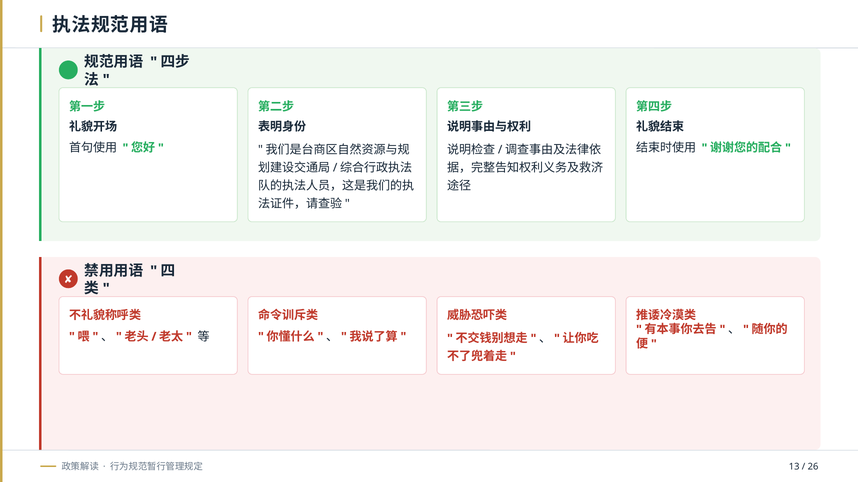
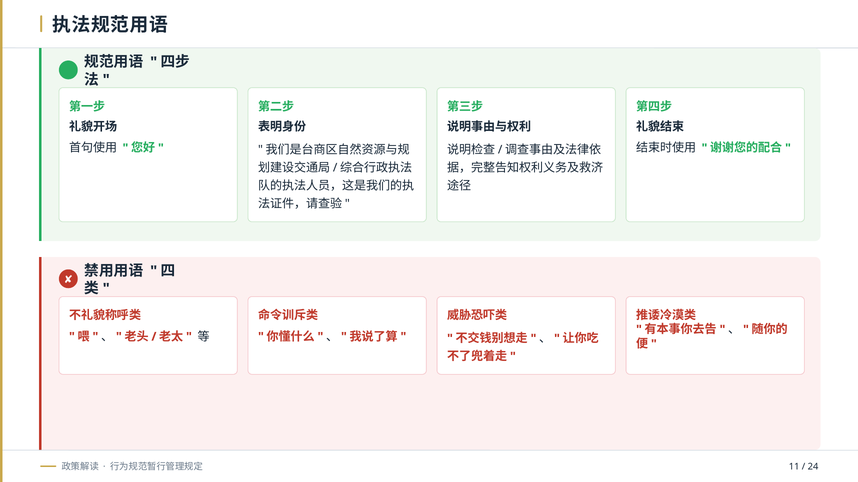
13: 13 -> 11 (794, 467)
26: 26 -> 24 (813, 467)
